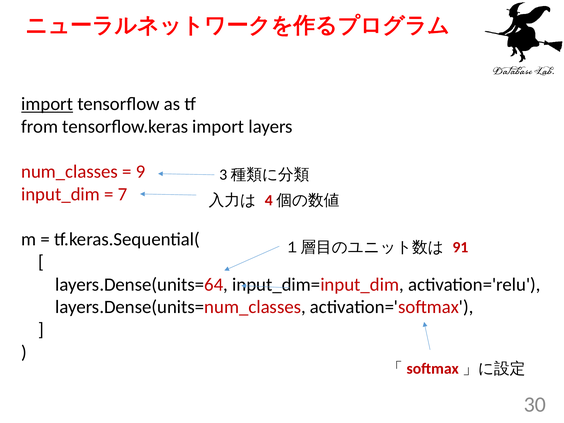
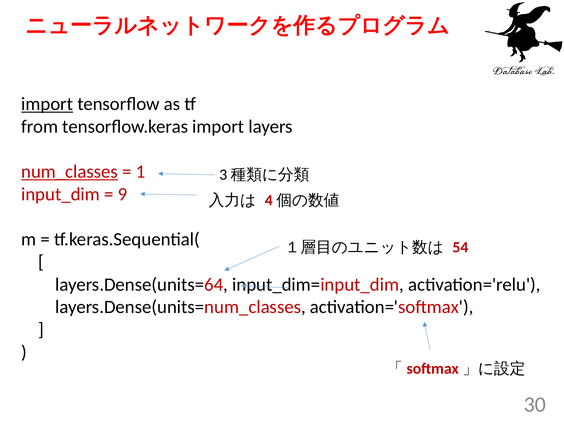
num_classes underline: none -> present (70, 172)
9: 9 -> 1 (141, 172)
7: 7 -> 9 (123, 194)
91: 91 -> 54 (460, 247)
